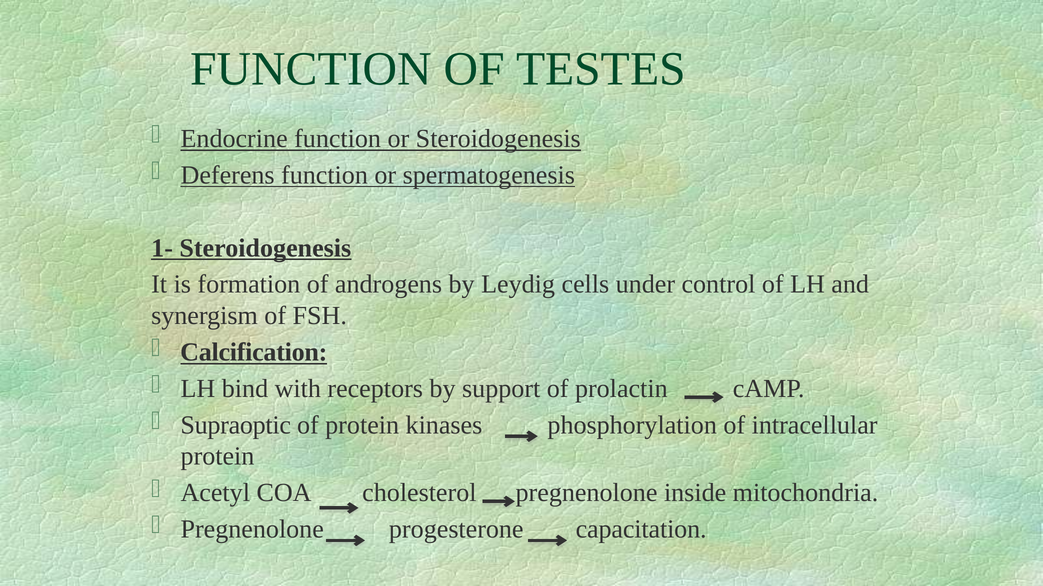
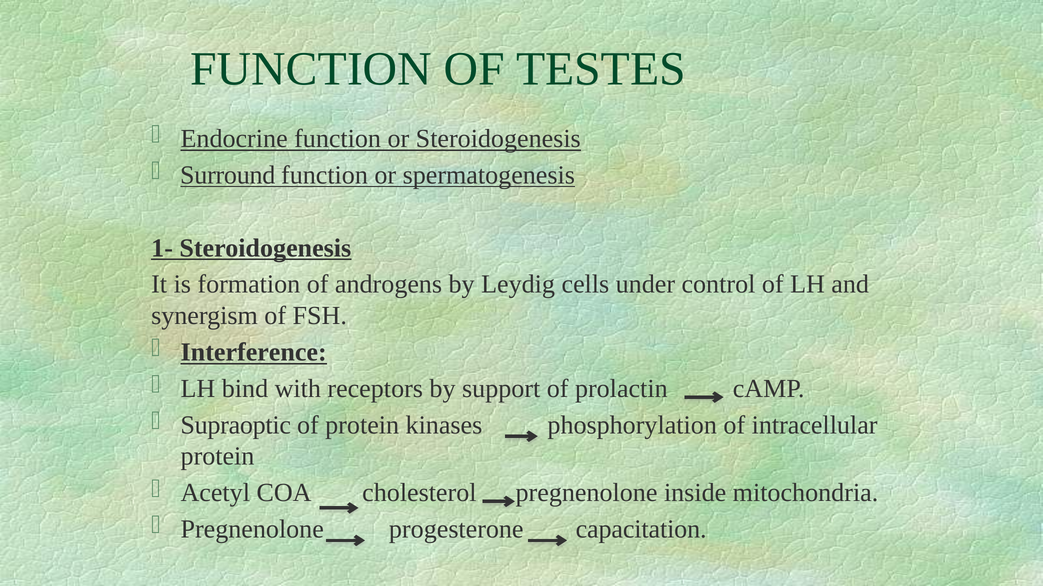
Deferens: Deferens -> Surround (228, 175)
Calcification: Calcification -> Interference (254, 352)
